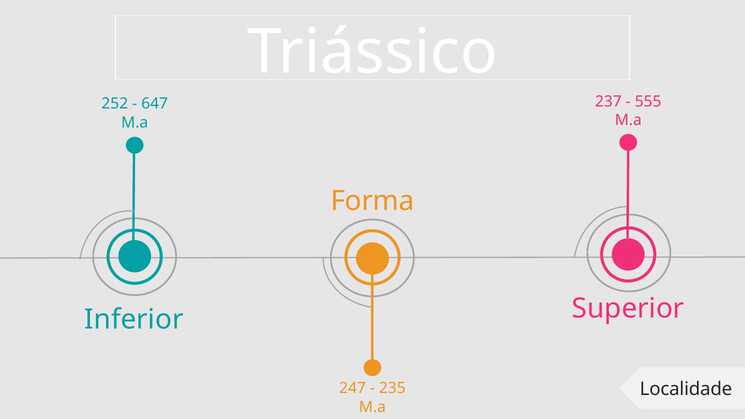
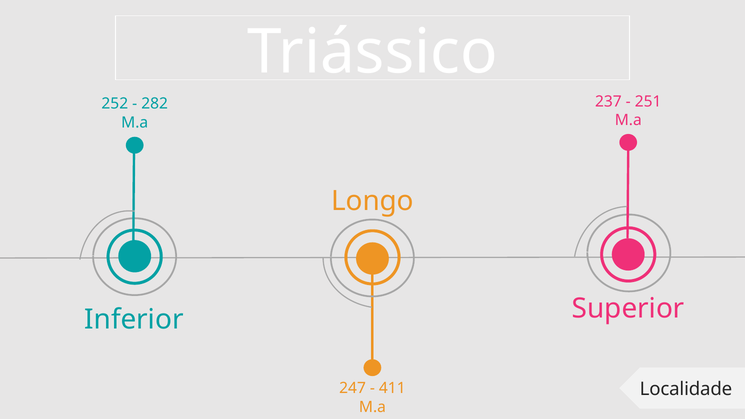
555: 555 -> 251 (648, 101)
647: 647 -> 282 (155, 104)
Forma: Forma -> Longo (372, 201)
235: 235 -> 411 (392, 388)
